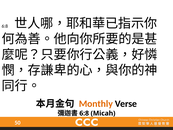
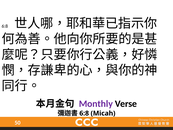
Monthly colour: orange -> purple (96, 104)
